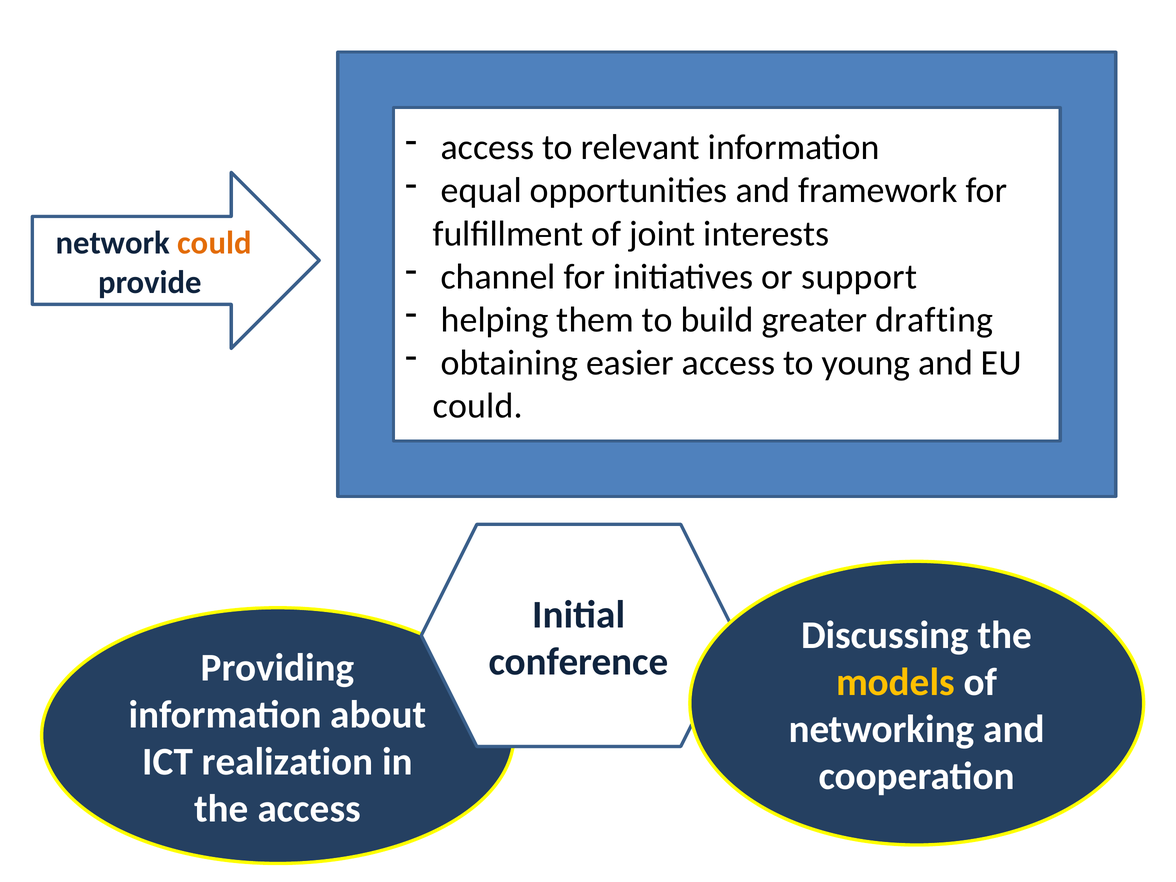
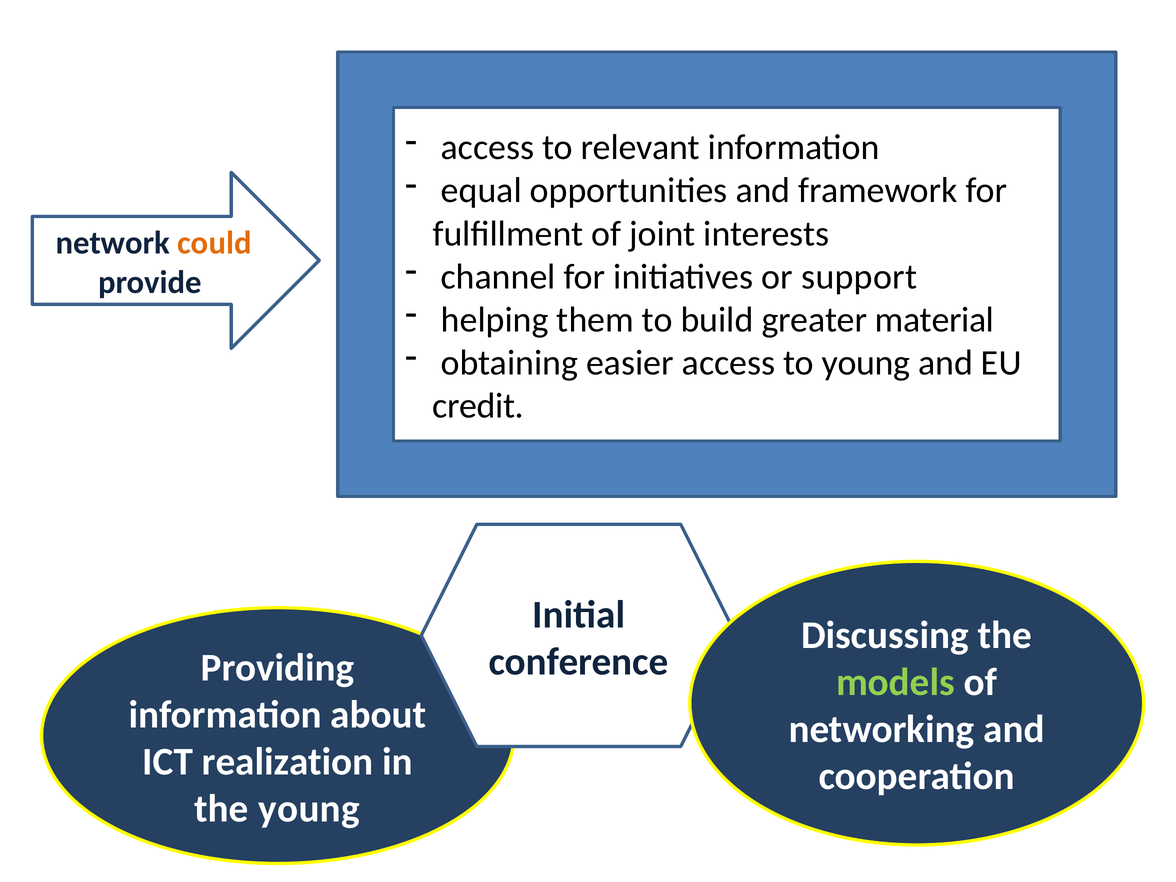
drafting: drafting -> material (935, 320)
could: could -> credit (478, 406)
models colour: yellow -> light green (895, 682)
the access: access -> young (309, 809)
